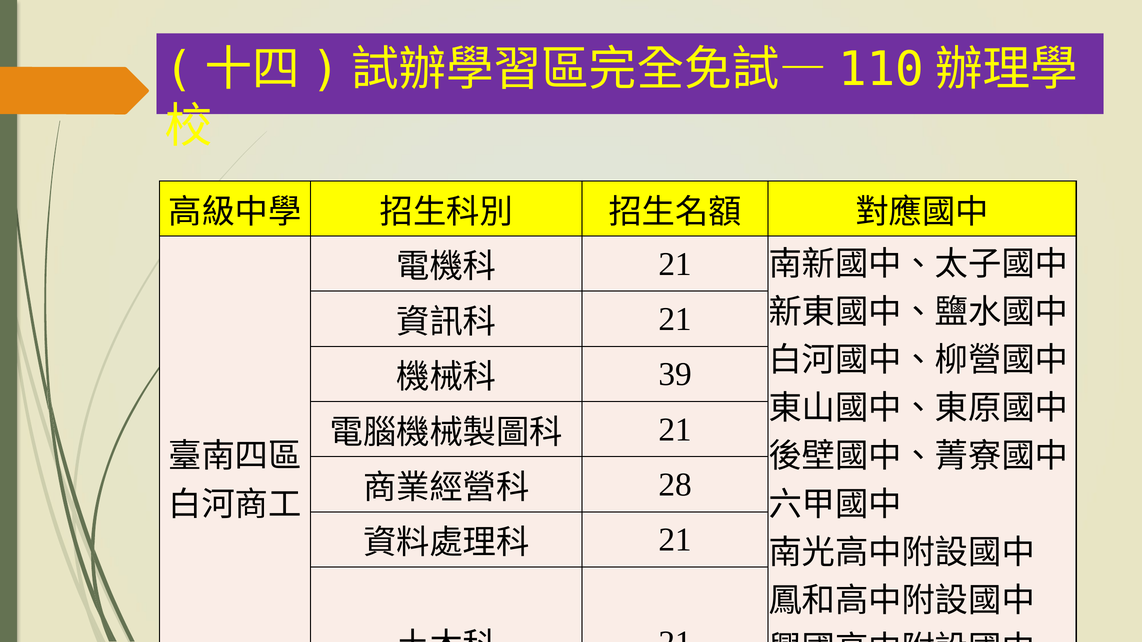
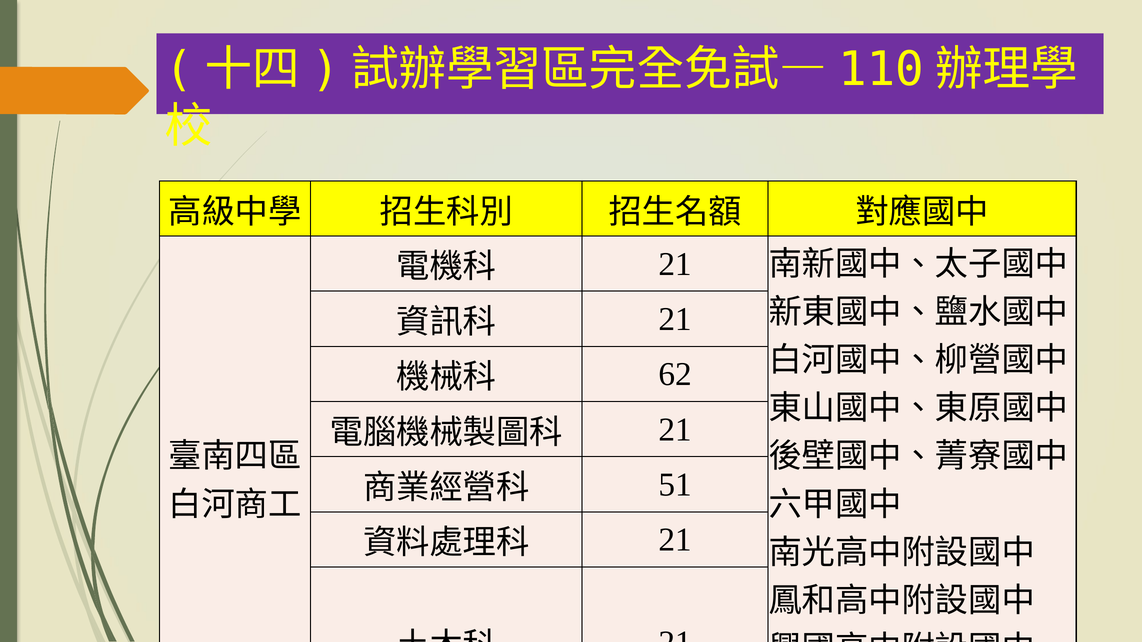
39: 39 -> 62 (675, 375)
28: 28 -> 51 (675, 485)
